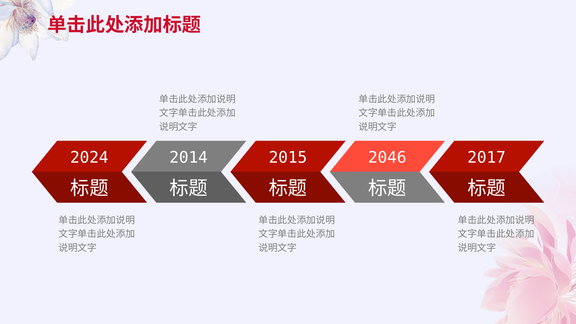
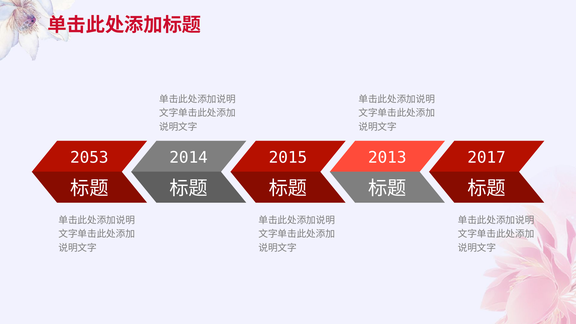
2024: 2024 -> 2053 (89, 157)
2046: 2046 -> 2013 (387, 157)
